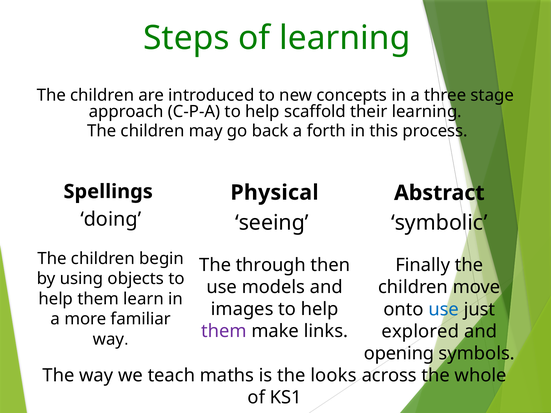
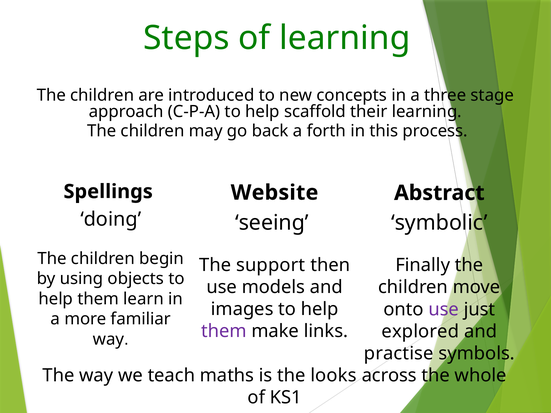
Physical: Physical -> Website (275, 193)
through: through -> support (271, 265)
use colour: blue -> purple (444, 309)
opening: opening -> practise (399, 354)
